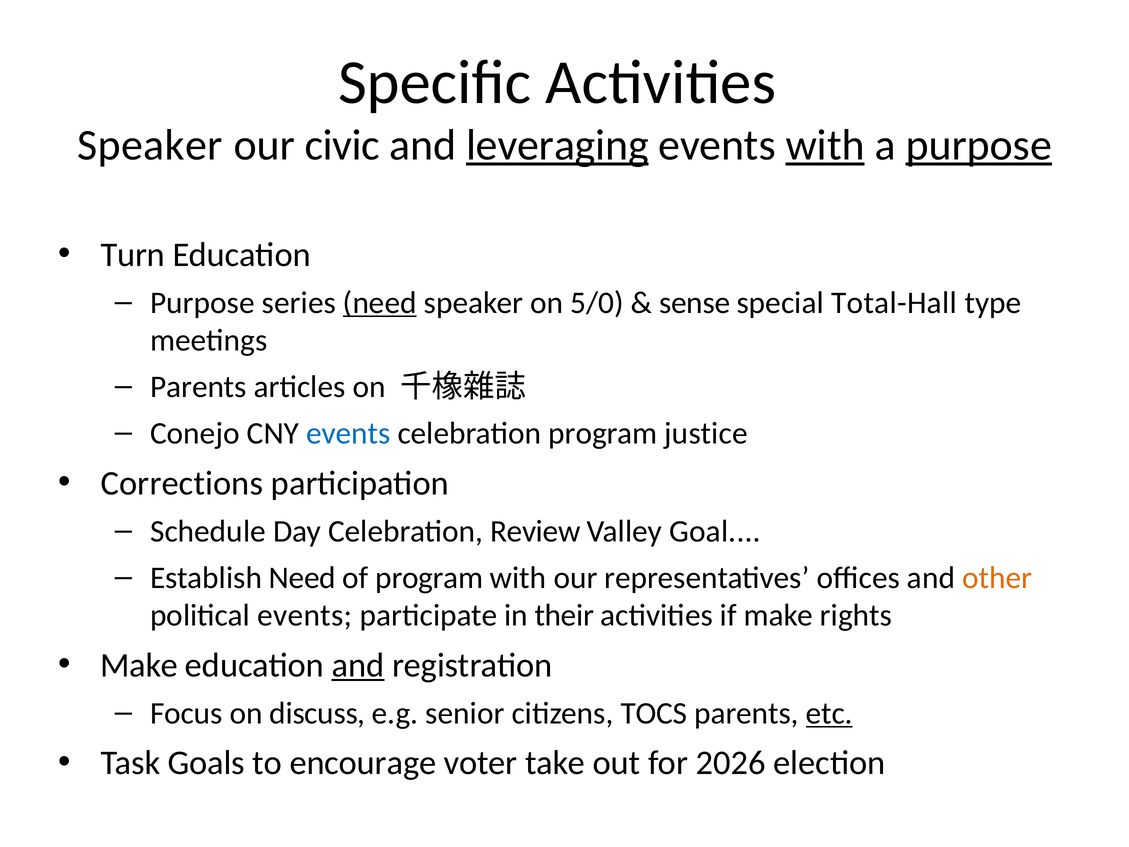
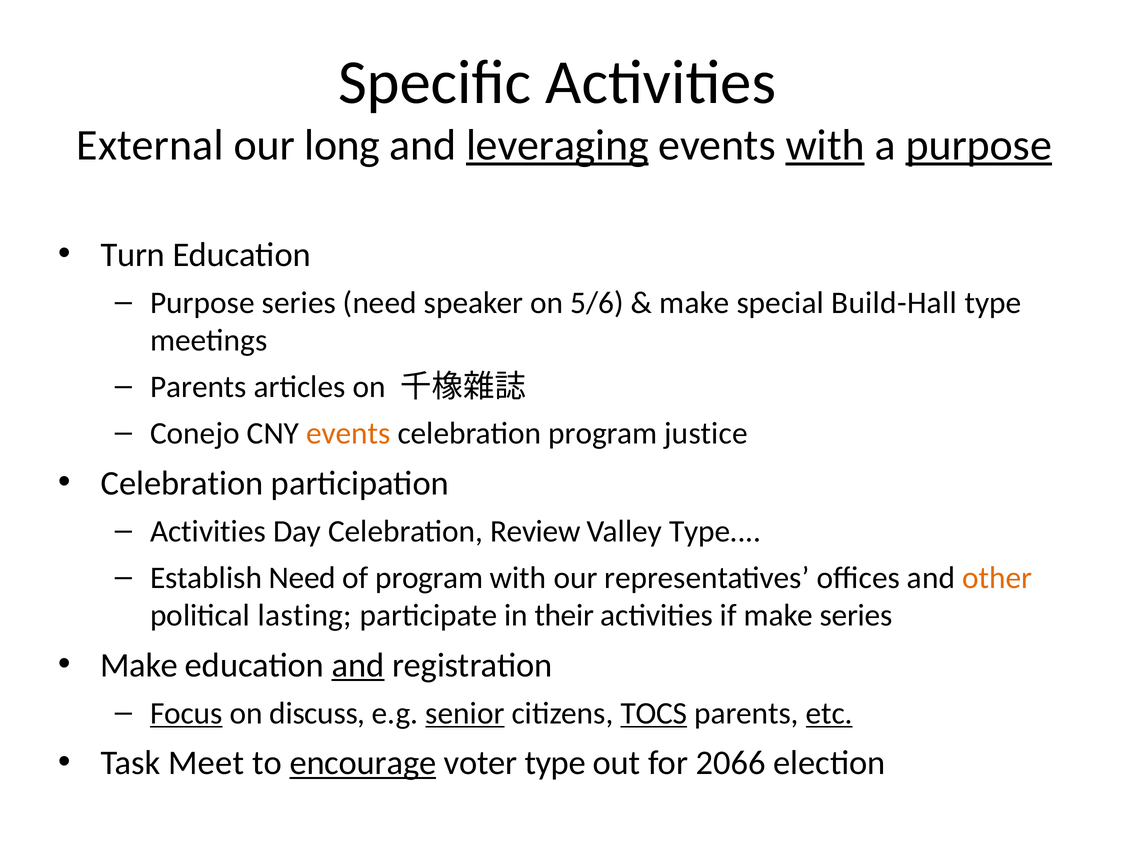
Speaker: Speaker -> External (150, 145)
civic: civic -> long (342, 145)
need underline: present -> none (380, 303)
5/0: 5/0 -> 5/6 (597, 303)
sense: sense -> make (694, 303)
Total-Hall: Total-Hall -> Build-Hall (894, 303)
events colour: blue -> orange (348, 433)
Corrections: Corrections -> Celebration (182, 483)
Schedule: Schedule -> Activities (208, 531)
Valley Goal: Goal -> Type (715, 531)
political events: events -> lasting (305, 615)
make rights: rights -> series (856, 615)
Focus underline: none -> present (186, 713)
senior underline: none -> present (465, 713)
TOCS underline: none -> present (654, 713)
Goals: Goals -> Meet (206, 763)
encourage underline: none -> present (363, 763)
voter take: take -> type (555, 763)
2026: 2026 -> 2066 (731, 763)
